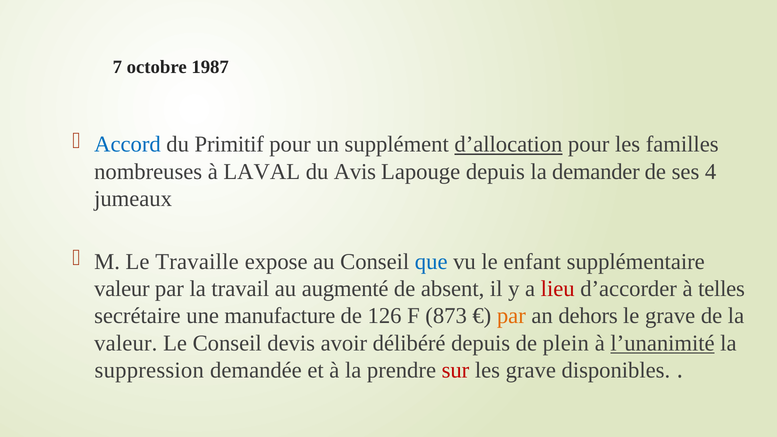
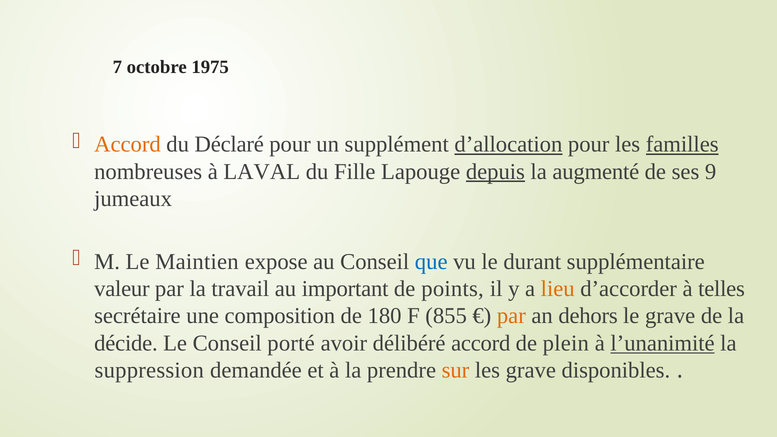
1987: 1987 -> 1975 (210, 67)
Accord colour: blue -> orange (127, 144)
Primitif: Primitif -> Déclaré (229, 144)
familles underline: none -> present (682, 144)
Avis: Avis -> Fille (355, 172)
depuis underline: none -> present (495, 172)
demander: demander -> augmenté (596, 172)
4: 4 -> 9 (711, 172)
Travaille: Travaille -> Maintien (197, 262)
enfant: enfant -> durant (532, 262)
augmenté: augmenté -> important (345, 289)
absent: absent -> points (453, 289)
lieu colour: red -> orange (558, 289)
manufacture: manufacture -> composition (280, 316)
126: 126 -> 180 (385, 316)
873: 873 -> 855 (446, 316)
valeur: valeur -> décide (126, 343)
devis: devis -> porté (291, 343)
délibéré depuis: depuis -> accord (481, 343)
sur colour: red -> orange (455, 370)
